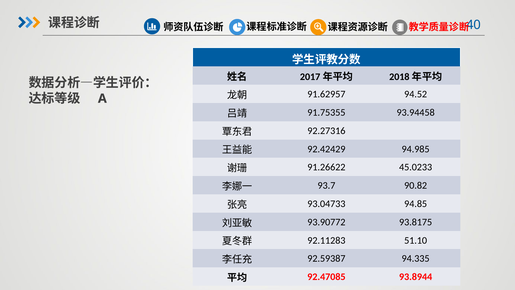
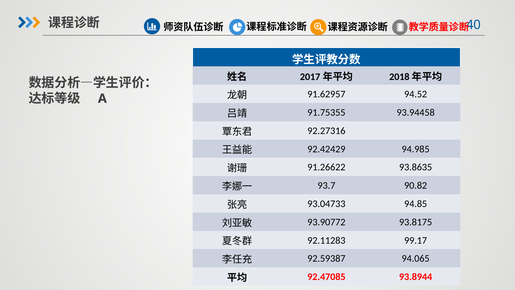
45.0233: 45.0233 -> 93.8635 (416, 167)
51.10: 51.10 -> 99.17 (416, 240)
94.335: 94.335 -> 94.065 (416, 258)
